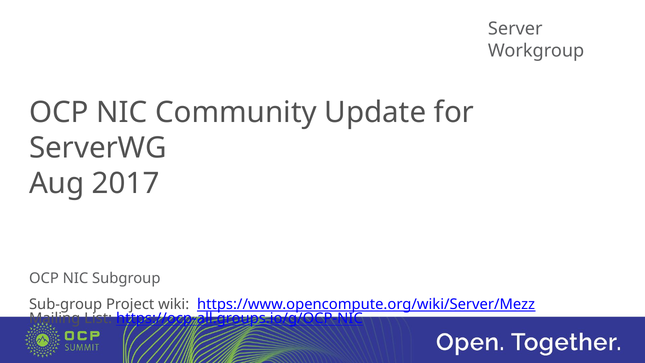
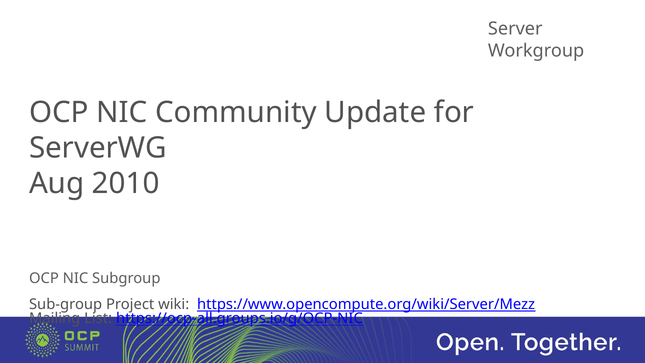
2017: 2017 -> 2010 (126, 183)
